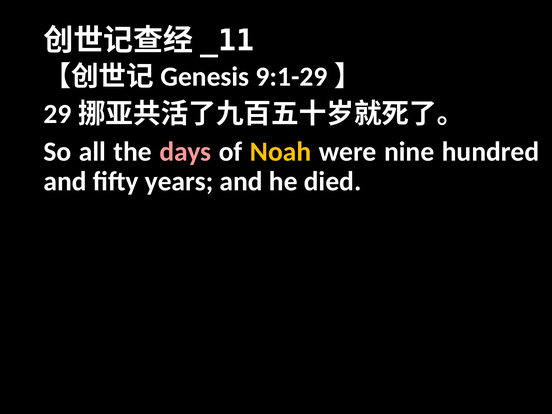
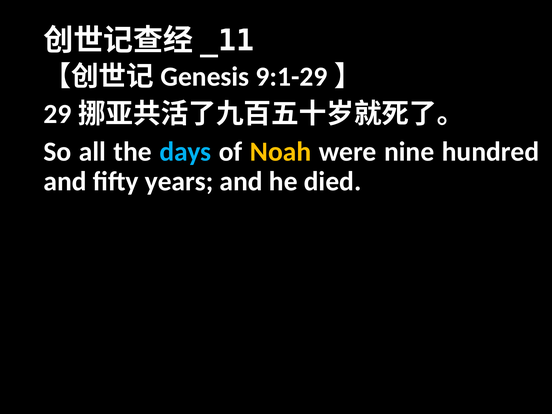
days colour: pink -> light blue (185, 152)
